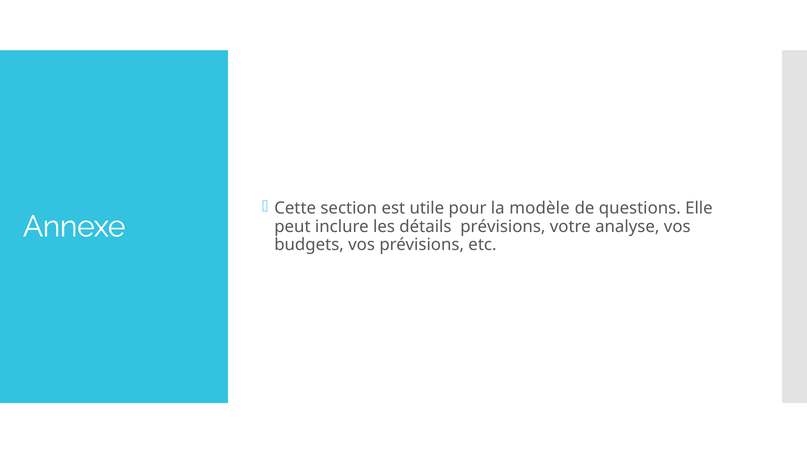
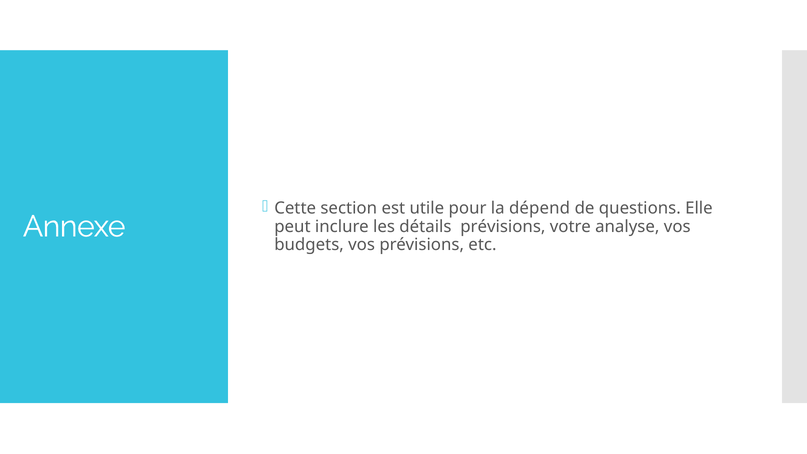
modèle: modèle -> dépend (540, 208)
